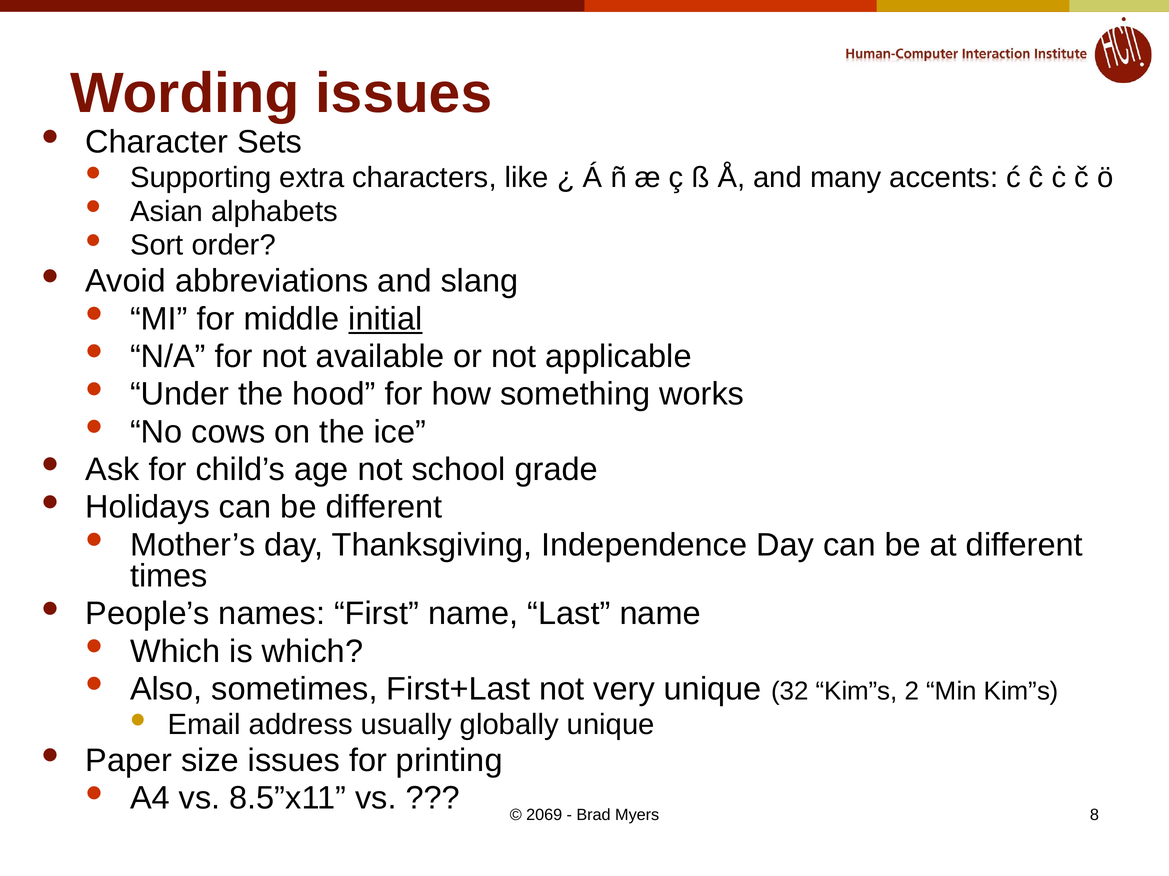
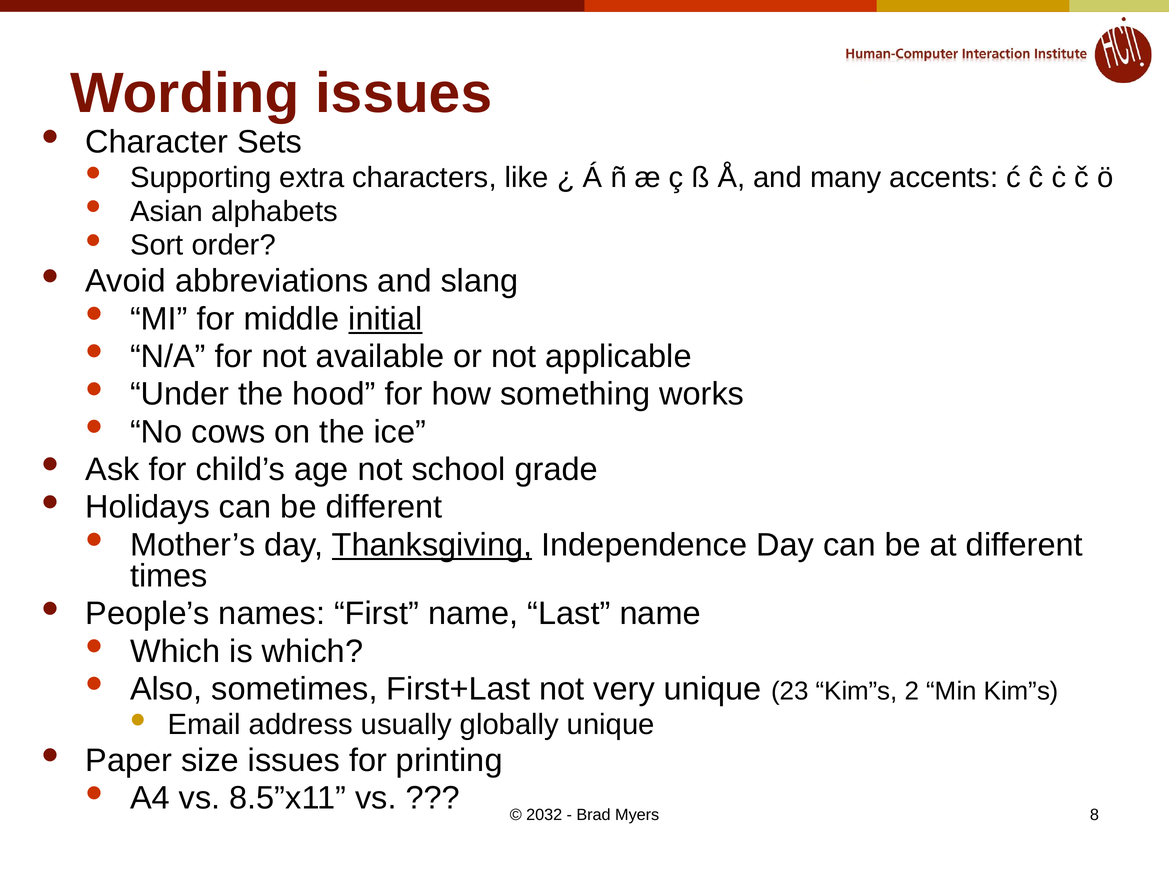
Thanksgiving underline: none -> present (432, 545)
32: 32 -> 23 (790, 692)
2069: 2069 -> 2032 (544, 816)
